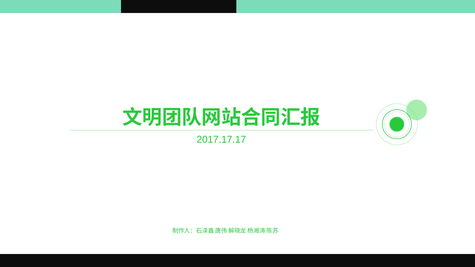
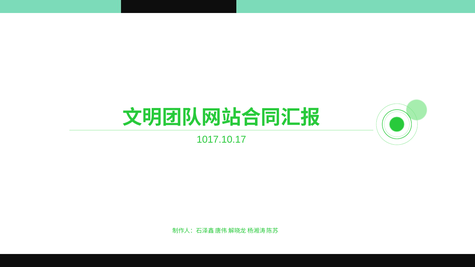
2017.17.17: 2017.17.17 -> 1017.10.17 (221, 140)
